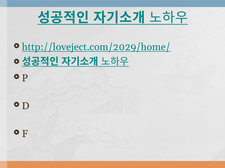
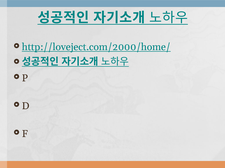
http://loveject.com/2029/home/: http://loveject.com/2029/home/ -> http://loveject.com/2000/home/ (96, 47)
